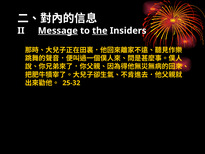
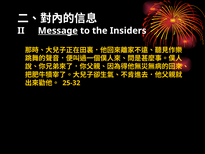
the underline: present -> none (100, 31)
